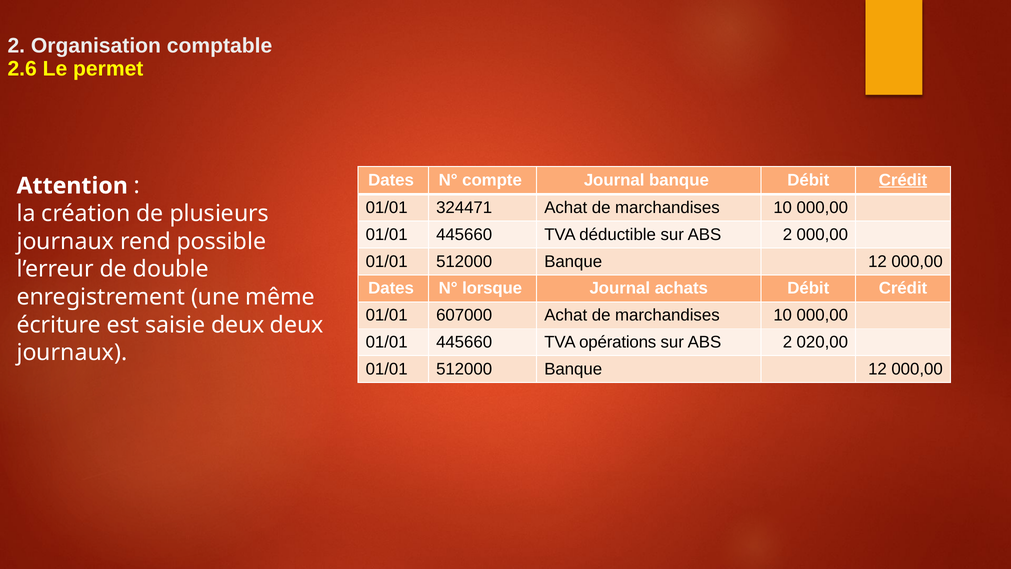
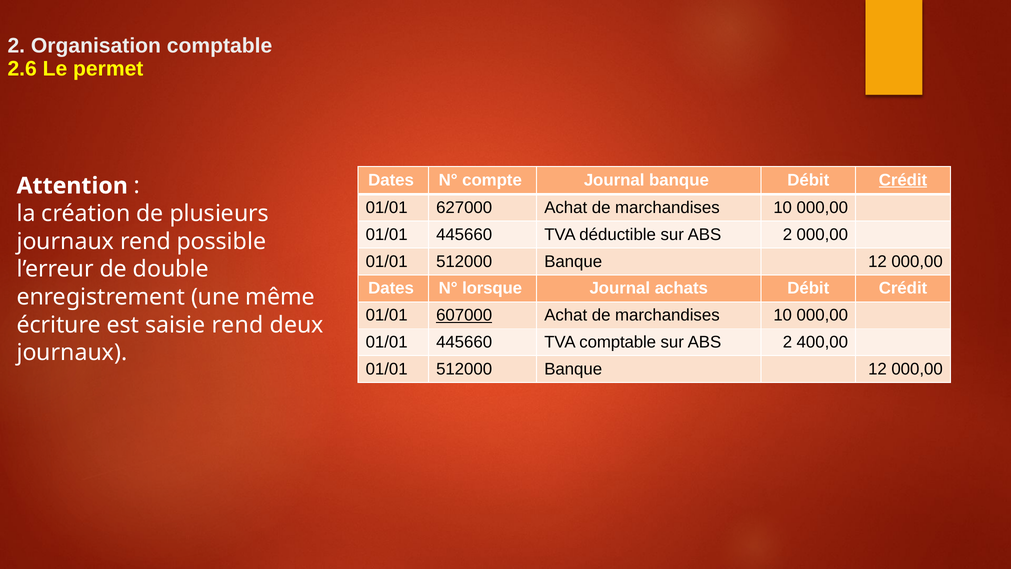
324471: 324471 -> 627000 (464, 208)
607000 underline: none -> present (464, 315)
saisie deux: deux -> rend (238, 325)
TVA opérations: opérations -> comptable (618, 342)
020,00: 020,00 -> 400,00 (822, 342)
